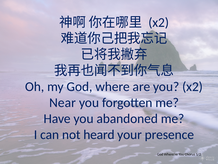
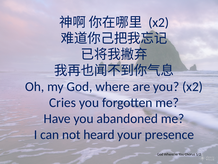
Near: Near -> Cries (63, 102)
